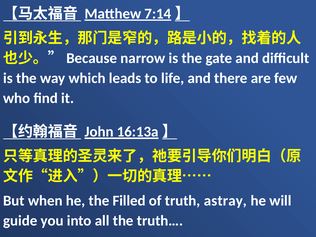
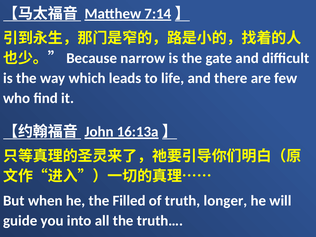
astray: astray -> longer (225, 201)
